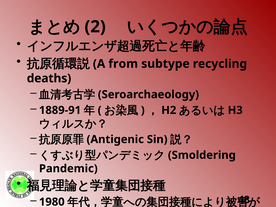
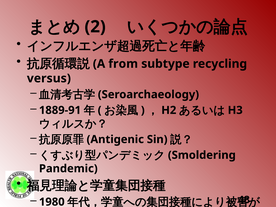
deaths: deaths -> versus (49, 78)
